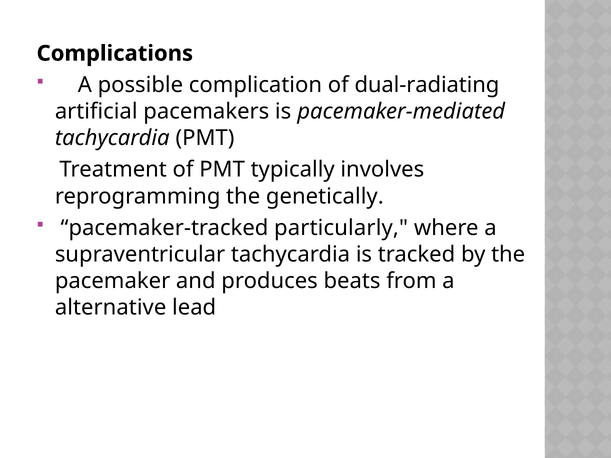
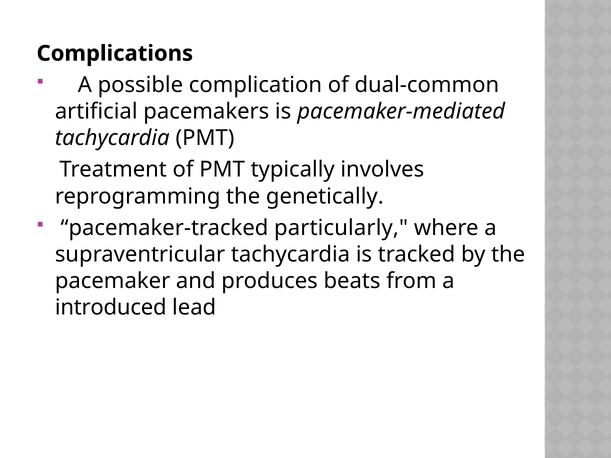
dual-radiating: dual-radiating -> dual-common (427, 85)
alternative: alternative -> introduced (111, 308)
